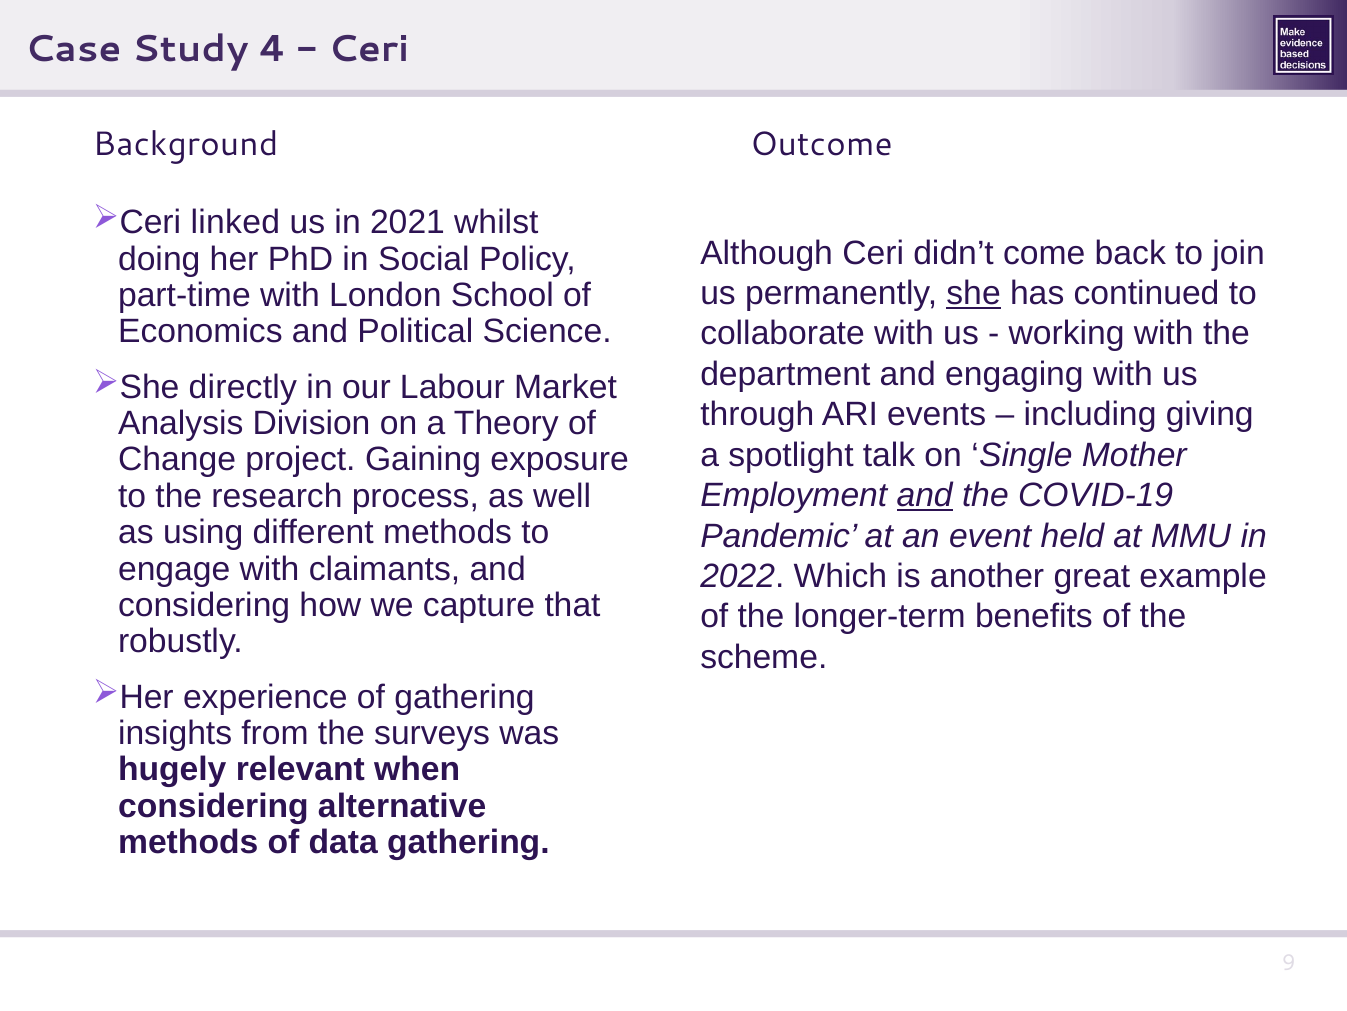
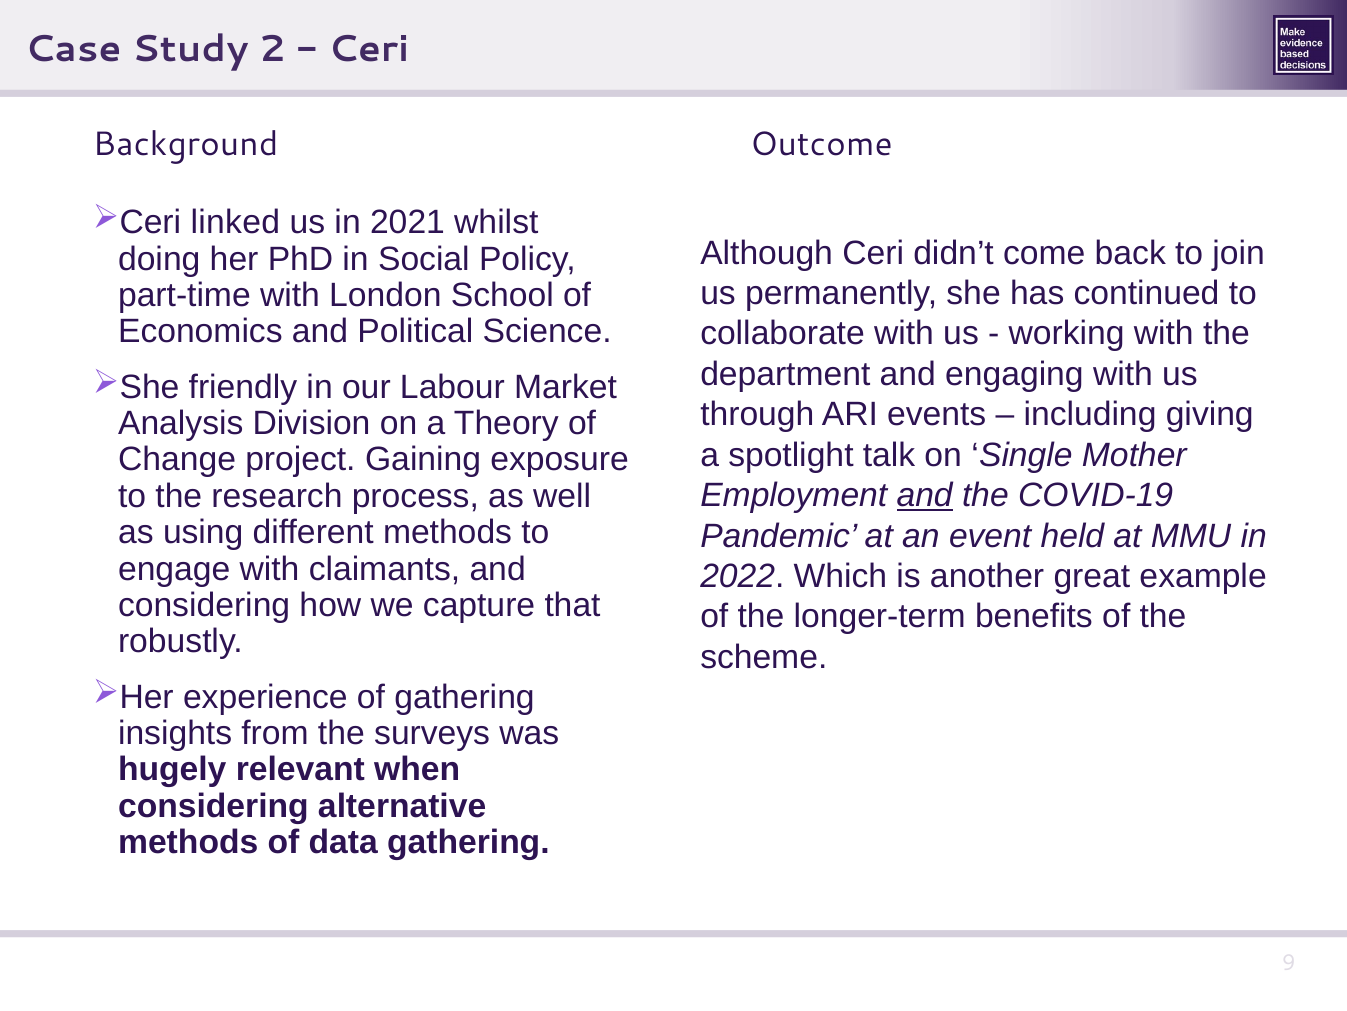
4: 4 -> 2 (272, 49)
she underline: present -> none (974, 293)
directly: directly -> friendly (243, 387)
